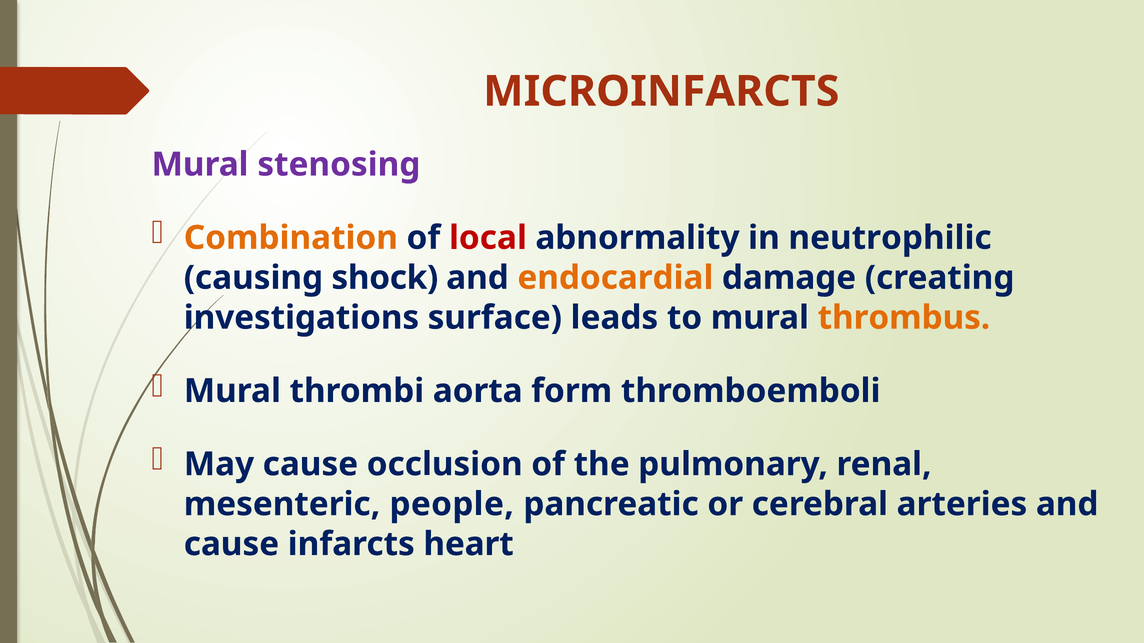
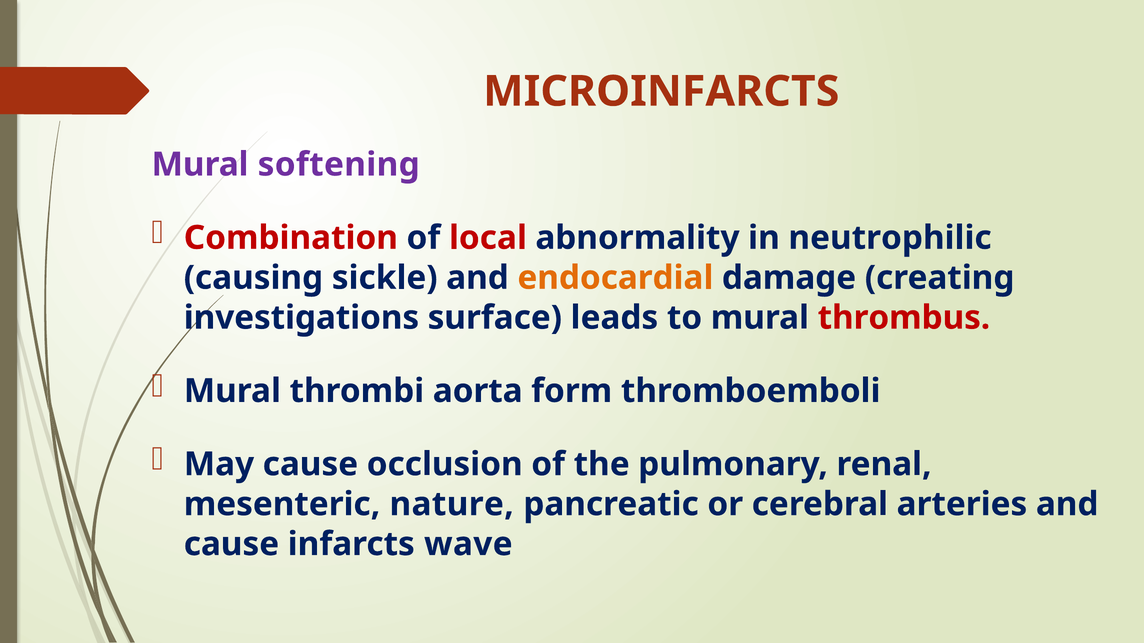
stenosing: stenosing -> softening (339, 165)
Combination colour: orange -> red (291, 238)
shock: shock -> sickle (385, 278)
thrombus colour: orange -> red (904, 318)
people: people -> nature (452, 505)
heart: heart -> wave (468, 545)
